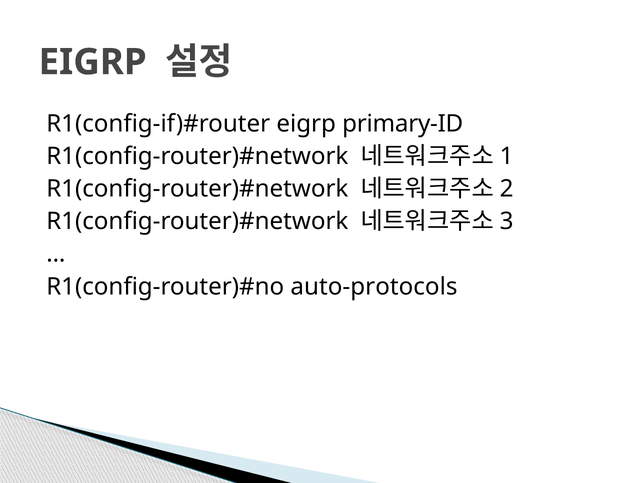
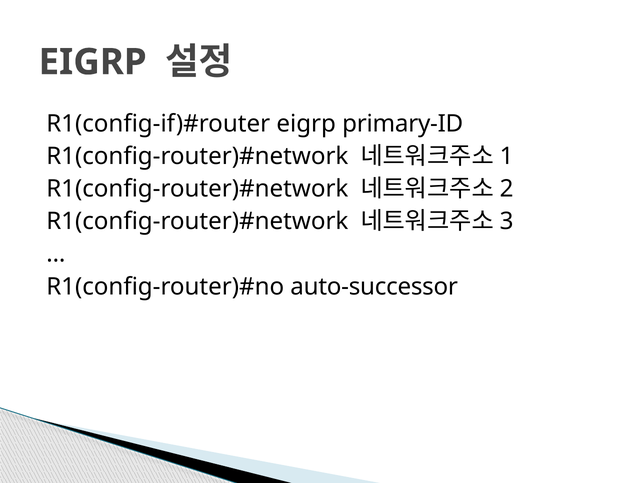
auto-protocols: auto-protocols -> auto-successor (374, 287)
